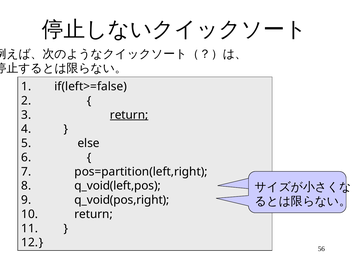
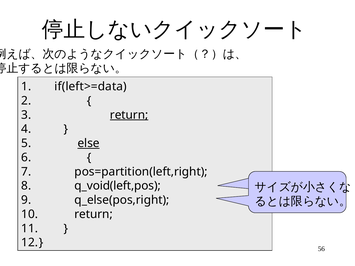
if(left>=false: if(left>=false -> if(left>=data (91, 87)
else underline: none -> present (89, 143)
q_void(pos,right: q_void(pos,right -> q_else(pos,right (122, 200)
